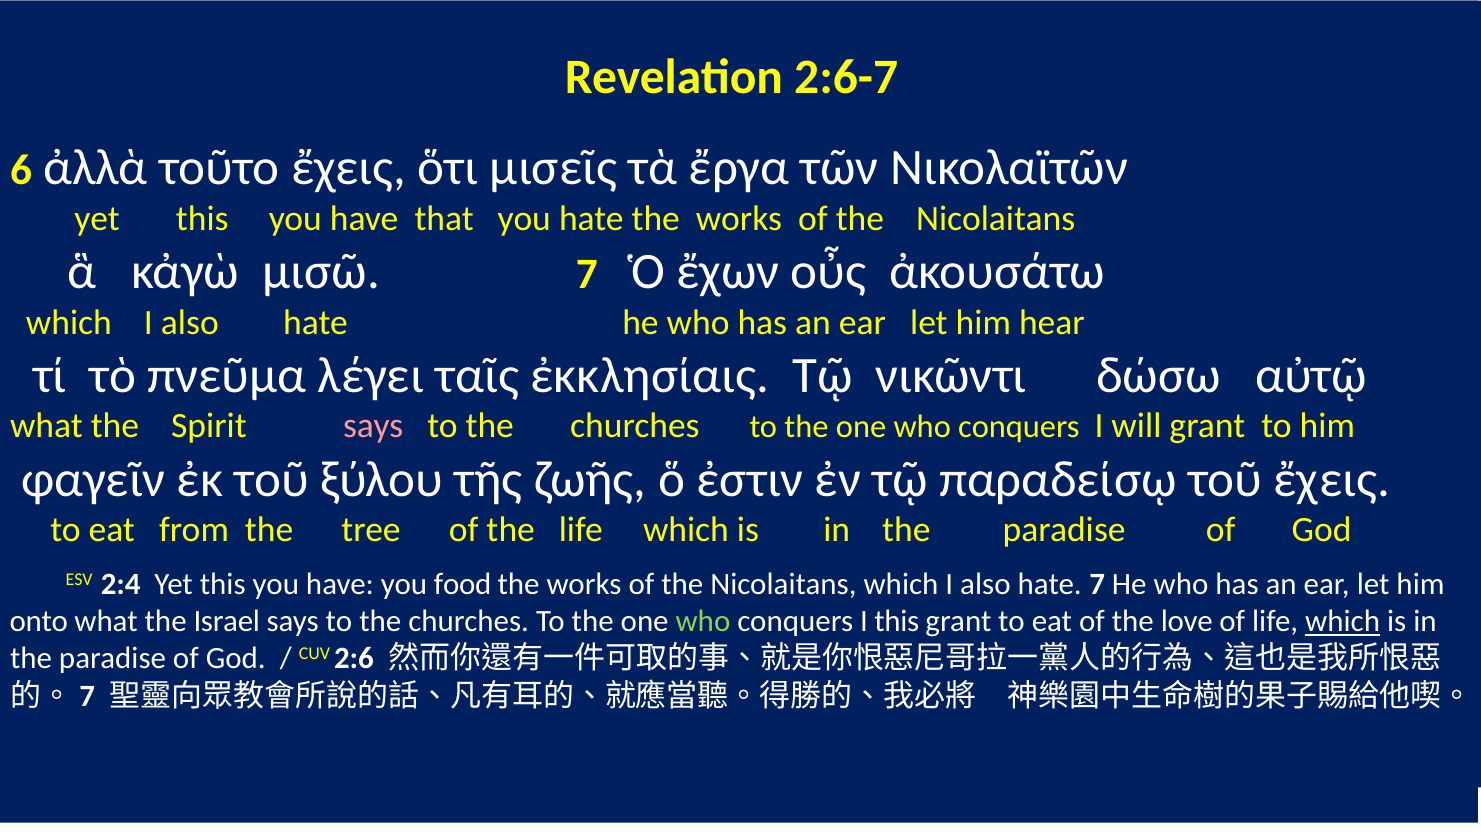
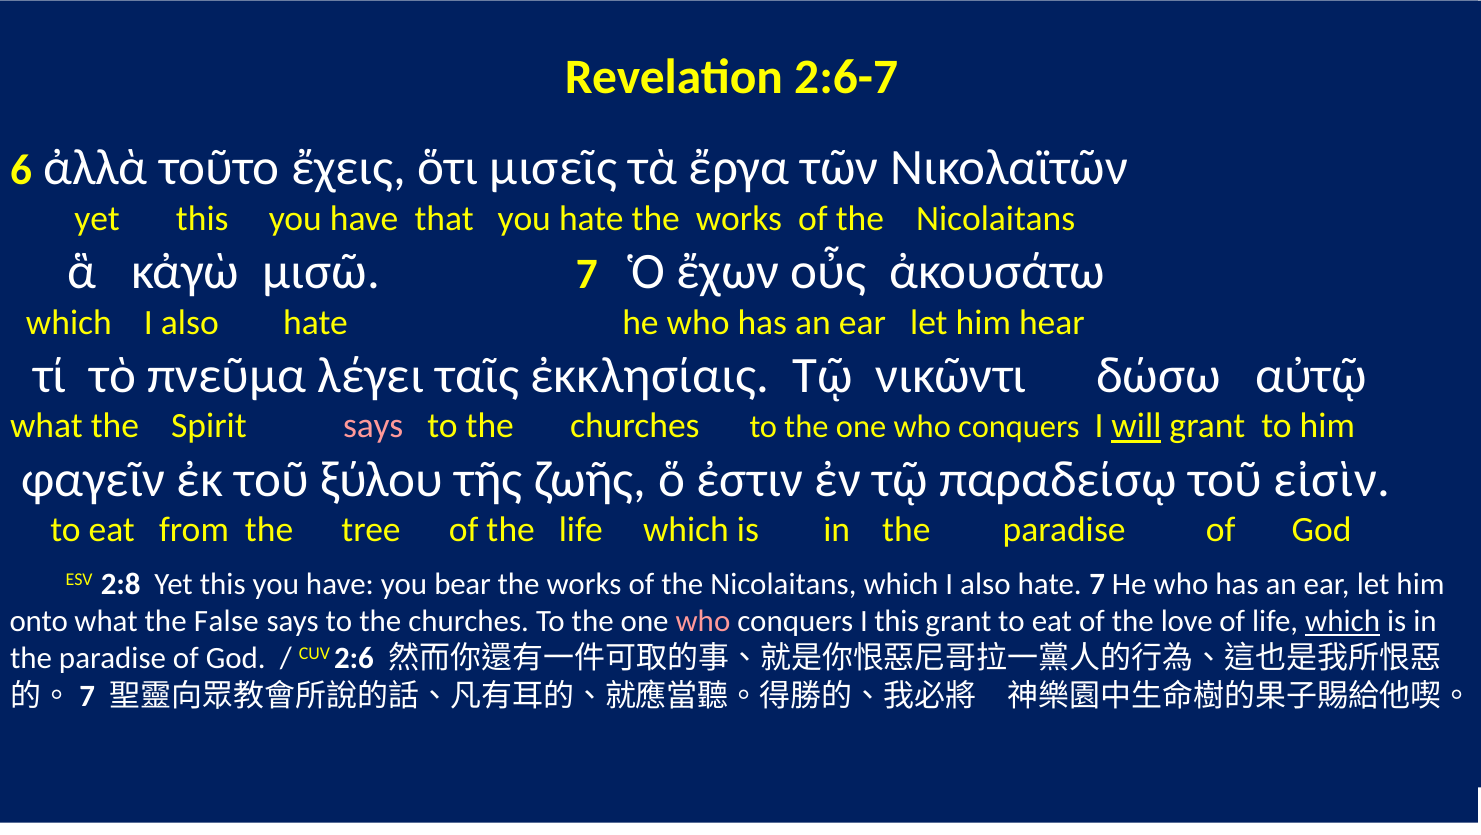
will underline: none -> present (1136, 426)
ἔχεις: ἔχεις -> εἰσὶν (1332, 479)
2:4: 2:4 -> 2:8 (121, 585)
food: food -> bear (463, 585)
Israel: Israel -> False (226, 622)
who colour: light green -> pink (703, 622)
